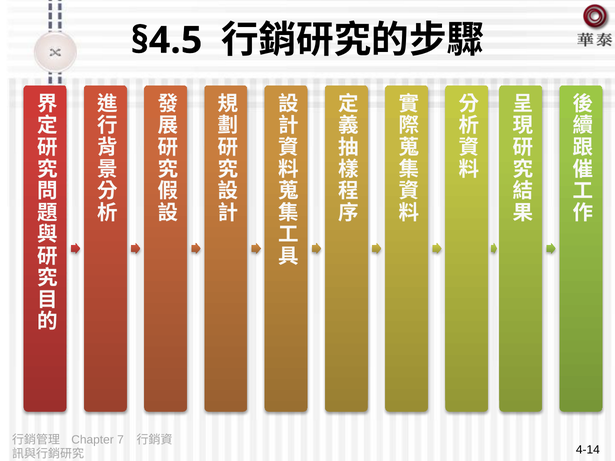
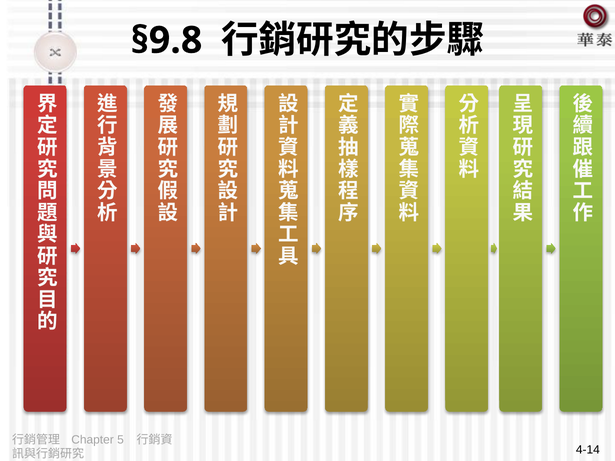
§4.5: §4.5 -> §9.8 (166, 40)
7: 7 -> 5 (120, 440)
